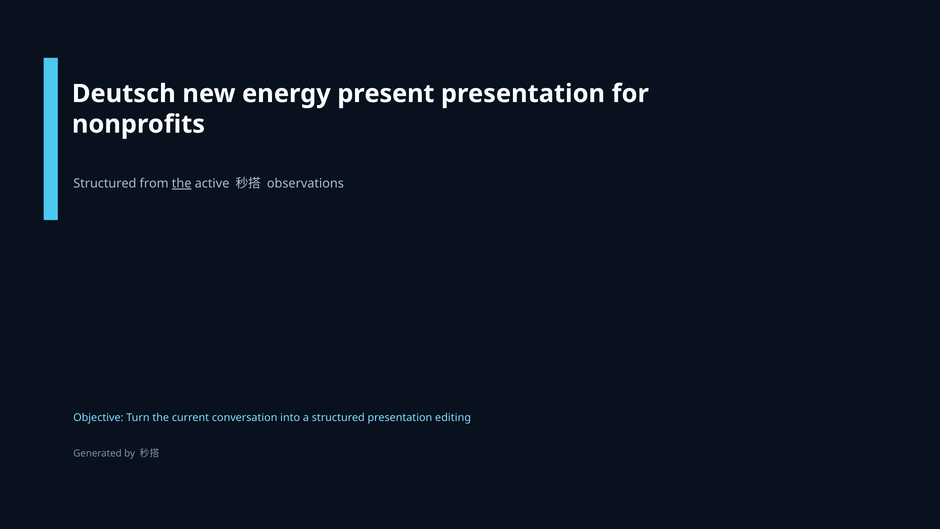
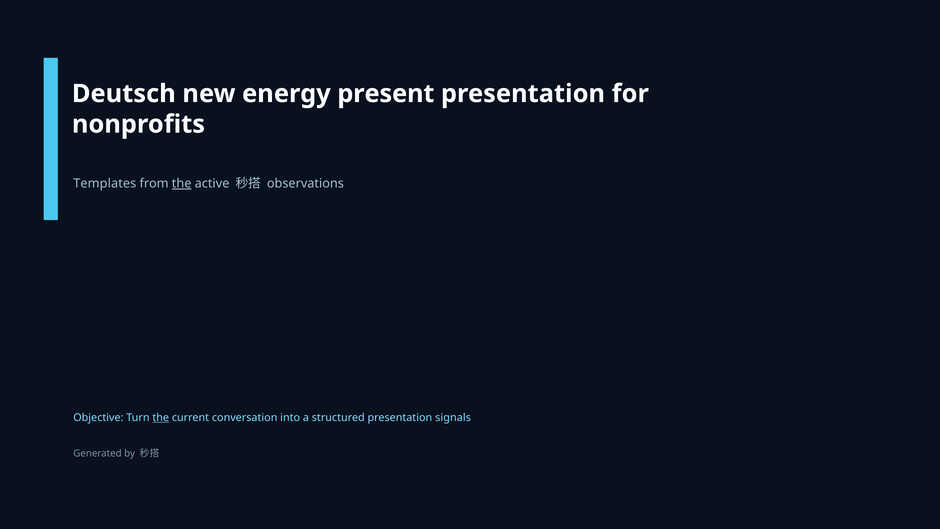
Structured: Structured -> Templates (105, 183)
the underline: none -> present (161, 417)
editing: editing -> signals (453, 417)
